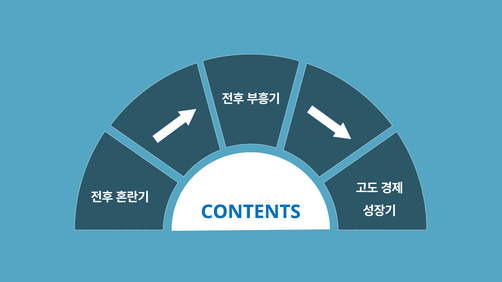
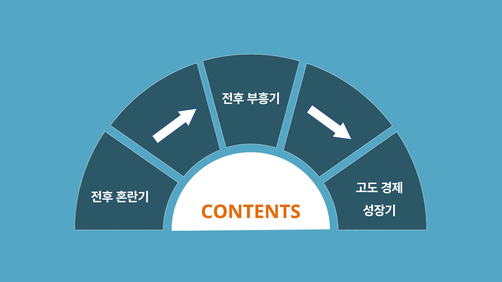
CONTENTS colour: blue -> orange (251, 212)
